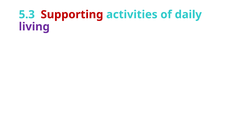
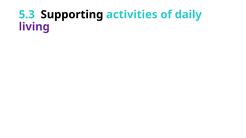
Supporting colour: red -> black (72, 15)
